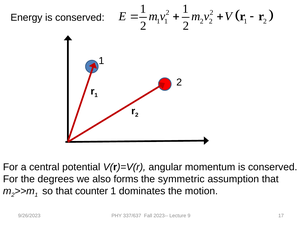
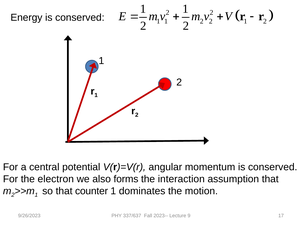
degrees: degrees -> electron (56, 179)
symmetric: symmetric -> interaction (181, 179)
